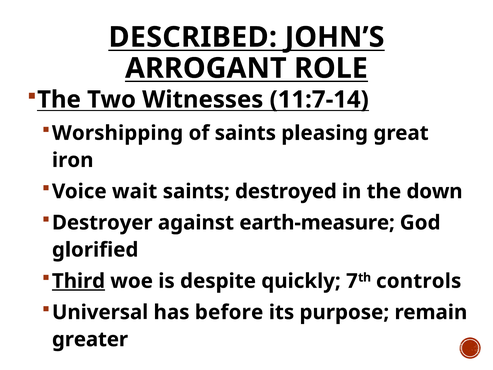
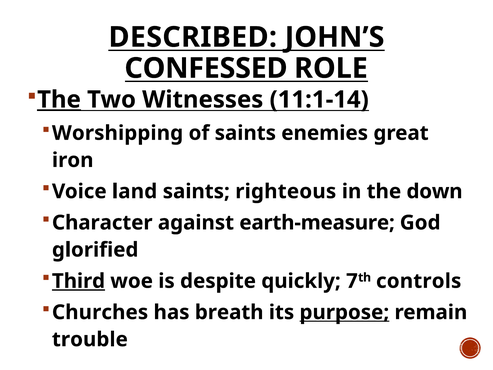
ARROGANT: ARROGANT -> CONFESSED (206, 68)
The underline: none -> present (59, 100)
11:7-14: 11:7-14 -> 11:1-14 (319, 100)
pleasing: pleasing -> enemies (325, 133)
wait: wait -> land (135, 191)
destroyed: destroyed -> righteous (286, 191)
Destroyer: Destroyer -> Character (102, 223)
Universal: Universal -> Churches (100, 312)
before: before -> breath (229, 312)
purpose underline: none -> present (344, 312)
greater: greater -> trouble (90, 339)
